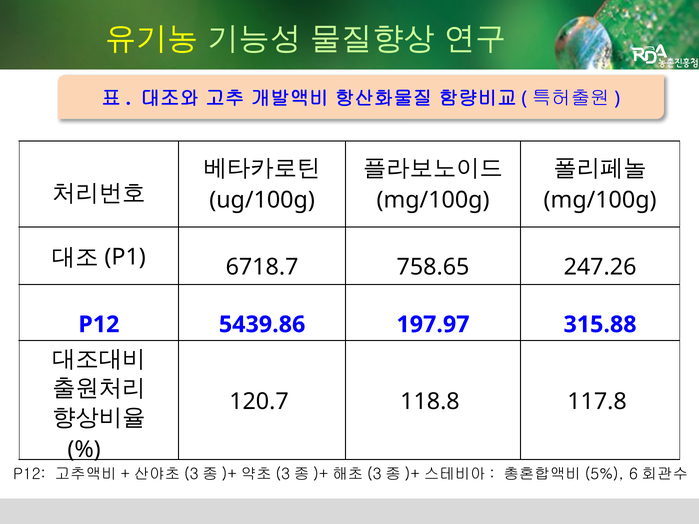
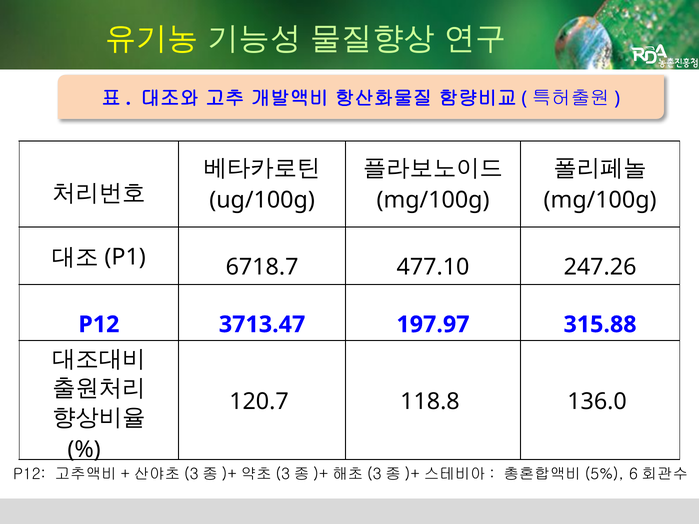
758.65: 758.65 -> 477.10 (433, 267)
5439.86: 5439.86 -> 3713.47 (262, 325)
117.8: 117.8 -> 136.0 (597, 402)
